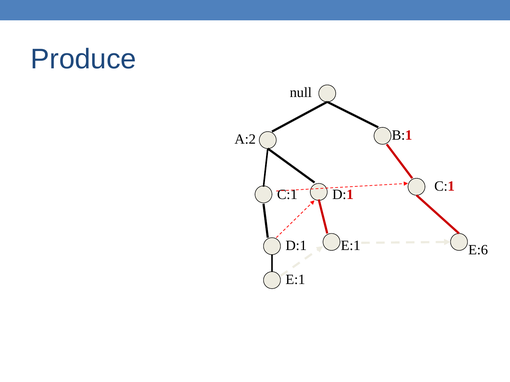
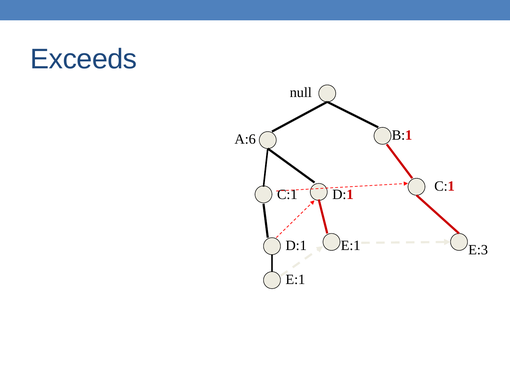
Produce: Produce -> Exceeds (84, 59)
A:2: A:2 -> A:6 (245, 140)
E:6: E:6 -> E:3 (478, 250)
